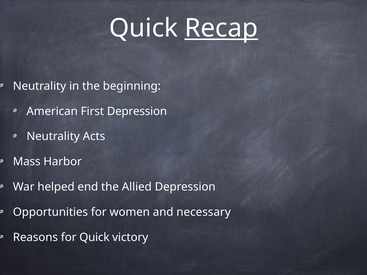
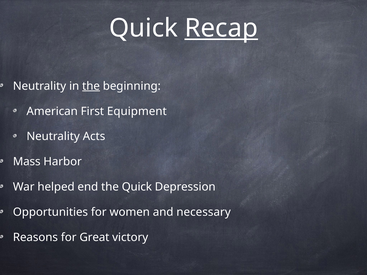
the underline: none -> present (91, 86)
First Depression: Depression -> Equipment (137, 111)
the Allied: Allied -> Quick (137, 187)
for Quick: Quick -> Great (94, 238)
